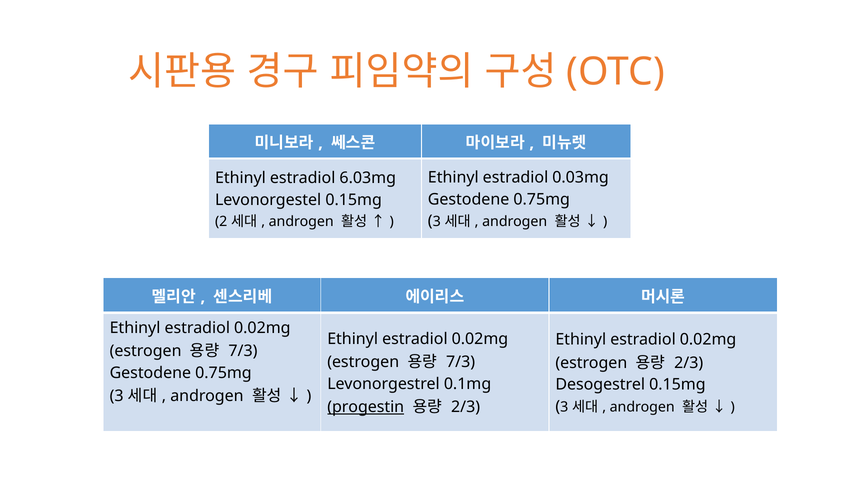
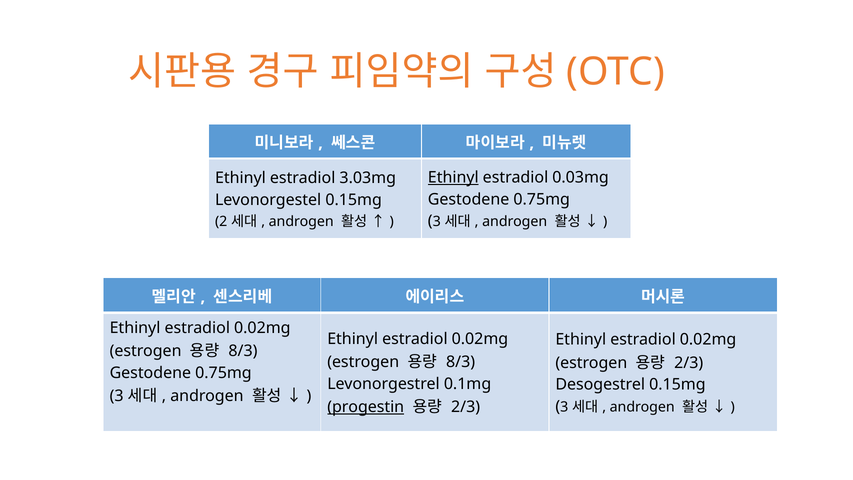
Ethinyl underline: none -> present (453, 177)
6.03mg: 6.03mg -> 3.03mg (368, 178)
7/3: 7/3 -> 8/3 (243, 351)
7/3: 7/3 -> 8/3 (461, 362)
